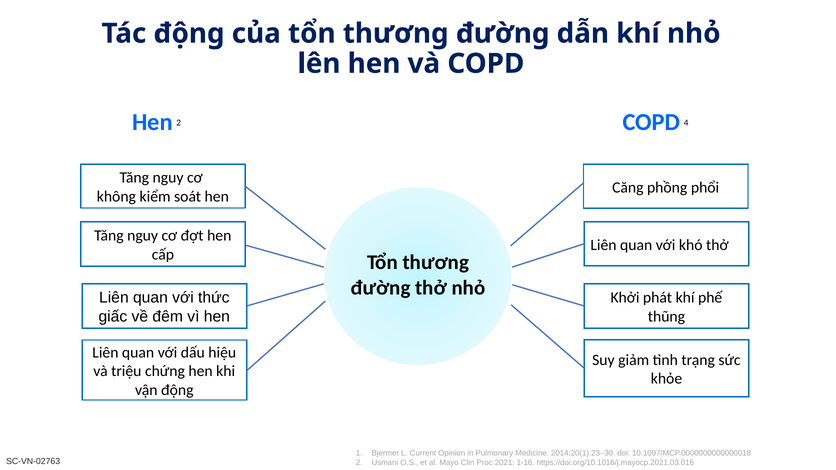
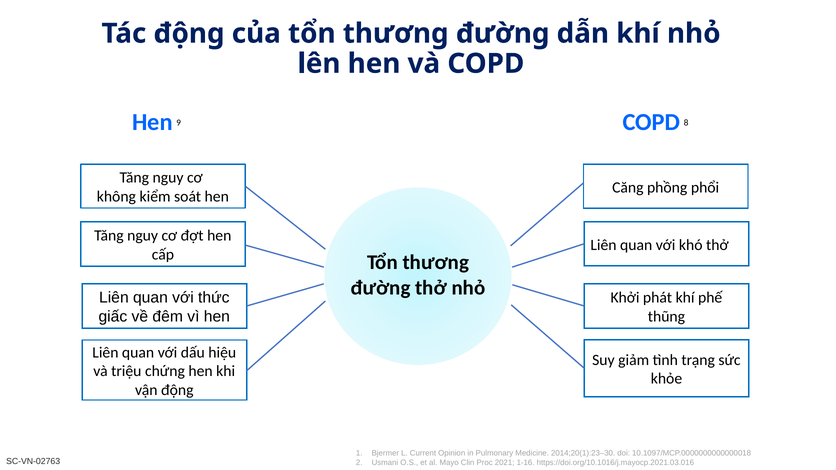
Hen 2: 2 -> 9 (179, 123)
4: 4 -> 8 (686, 123)
